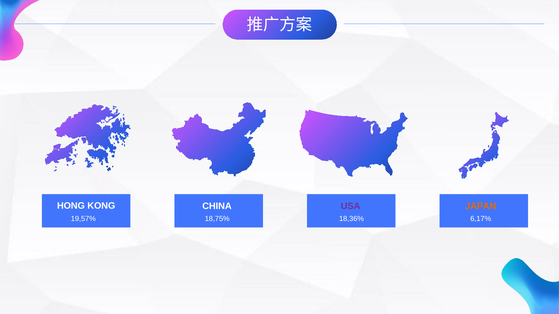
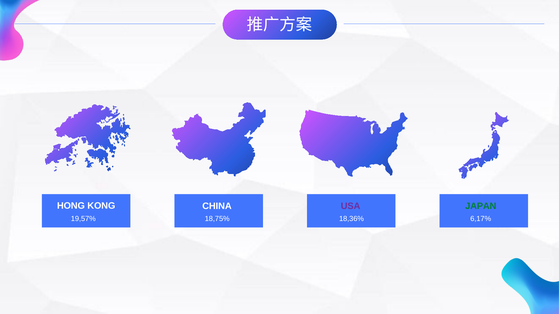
JAPAN colour: orange -> green (481, 206)
